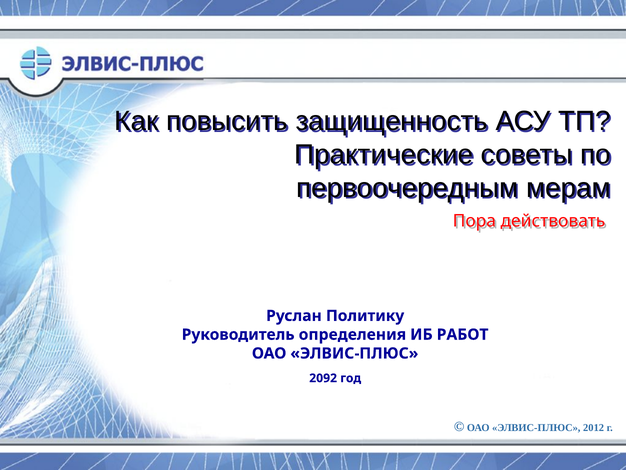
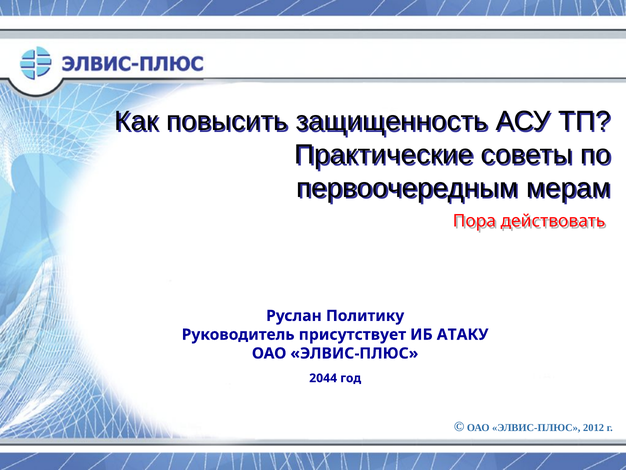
определения: определения -> присутствует (352, 334)
РАБОТ: РАБОТ -> АТАКУ (463, 334)
2092: 2092 -> 2044 (323, 378)
